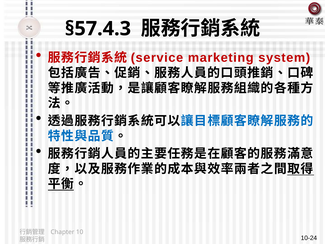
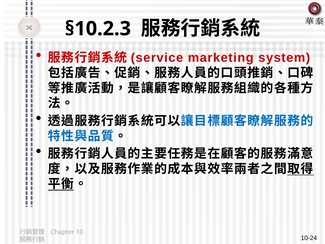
§57.4.3: §57.4.3 -> §10.2.3 (98, 29)
